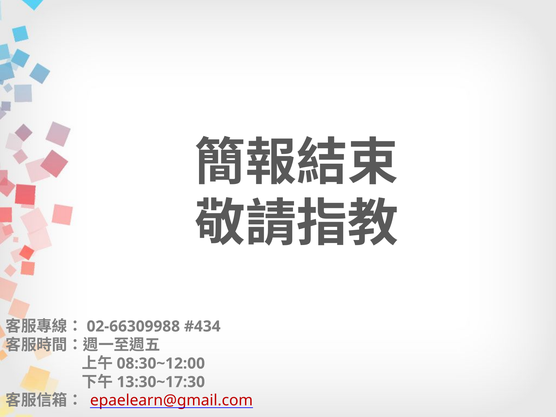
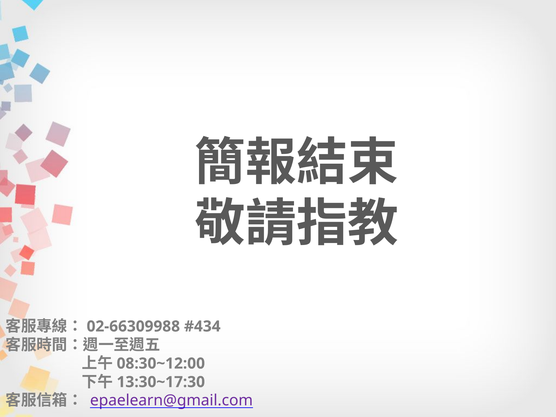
epaelearn@gmail.com colour: red -> purple (171, 401)
